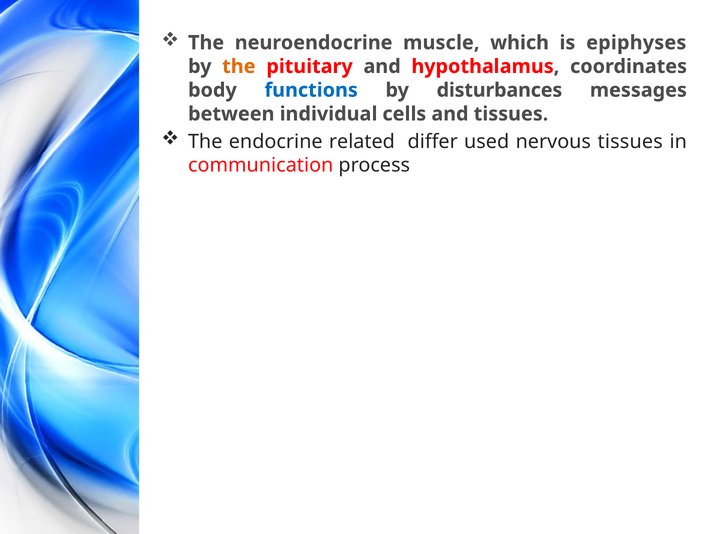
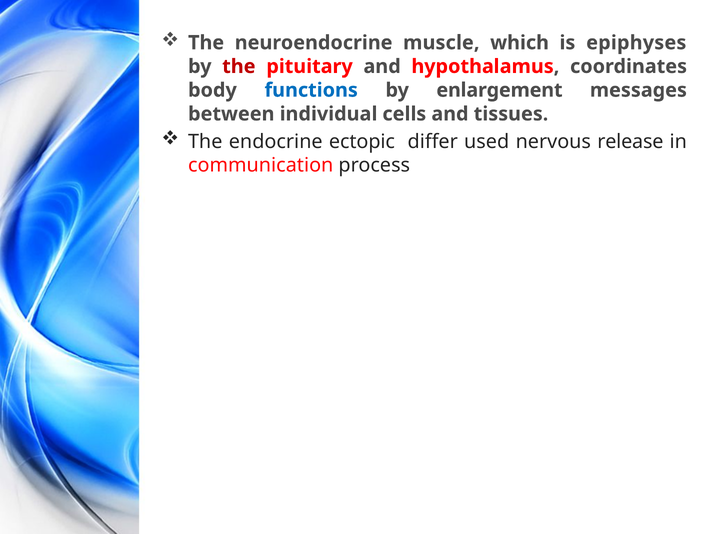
the colour: orange -> red (239, 66)
disturbances: disturbances -> enlargement (499, 90)
related: related -> ectopic (362, 142)
nervous tissues: tissues -> release (630, 142)
